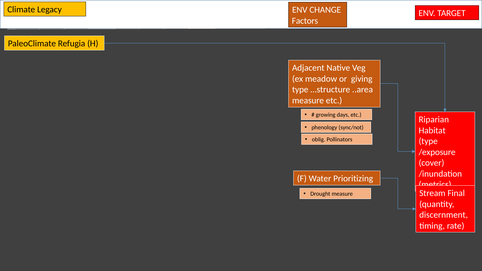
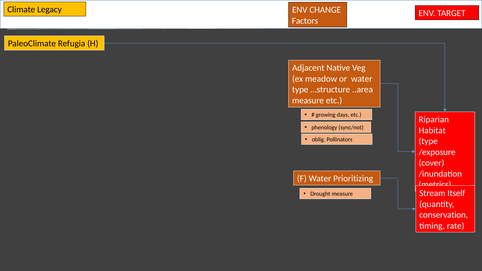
or giving: giving -> water (362, 79)
Final: Final -> Itself (456, 193)
discernment: discernment -> conservation (444, 215)
